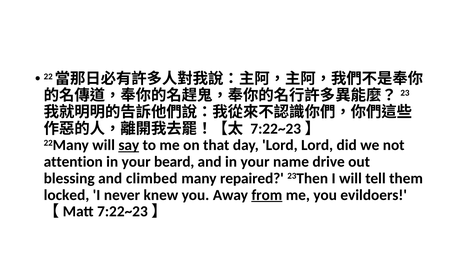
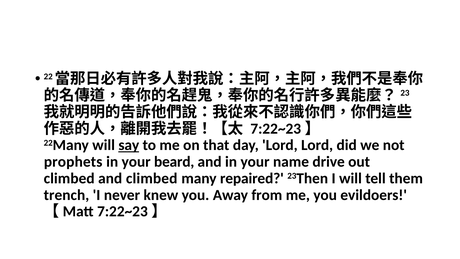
attention: attention -> prophets (73, 162)
blessing: blessing -> climbed (69, 178)
locked: locked -> trench (66, 195)
from underline: present -> none (267, 195)
